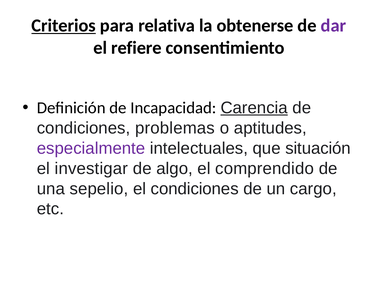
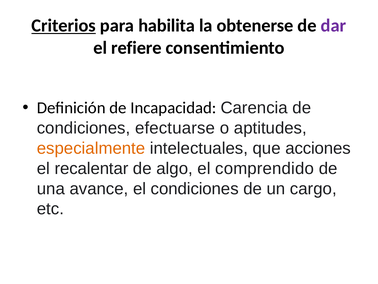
relativa: relativa -> habilita (167, 26)
Carencia underline: present -> none (254, 108)
problemas: problemas -> efectuarse (175, 128)
especialmente colour: purple -> orange (91, 148)
situación: situación -> acciones (318, 148)
investigar: investigar -> recalentar (91, 168)
sepelio: sepelio -> avance (99, 188)
